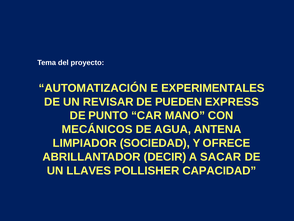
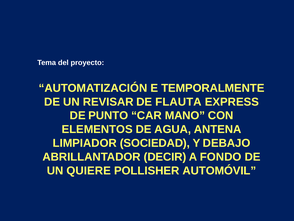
EXPERIMENTALES: EXPERIMENTALES -> TEMPORALMENTE (213, 88)
PUEDEN: PUEDEN -> FLAUTA (178, 102)
MECÁNICOS: MECÁNICOS -> ELEMENTOS (97, 129)
OFRECE: OFRECE -> DEBAJO (227, 143)
SACAR: SACAR -> FONDO (221, 157)
LLAVES: LLAVES -> QUIERE (89, 170)
CAPACIDAD: CAPACIDAD -> AUTOMÓVIL (219, 170)
